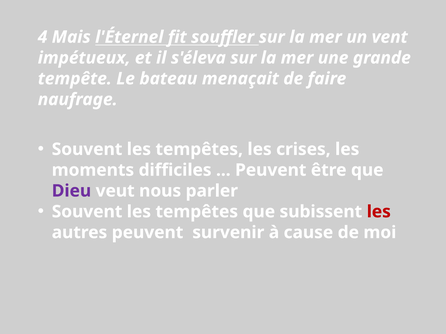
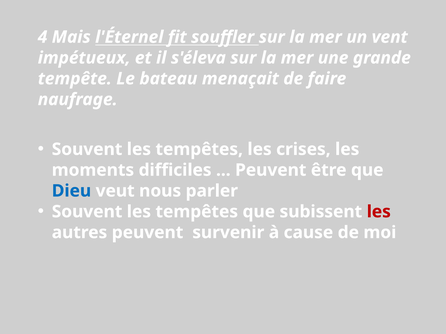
Dieu colour: purple -> blue (71, 191)
